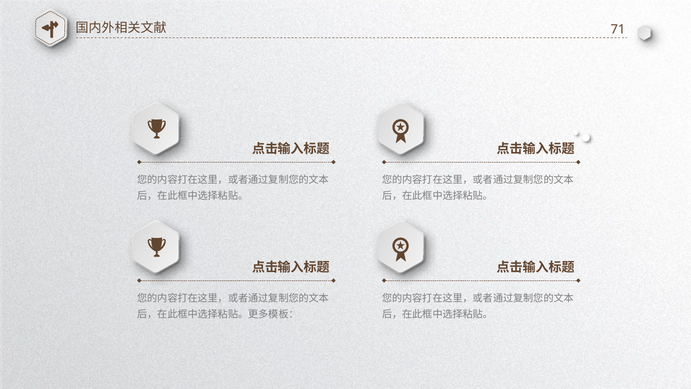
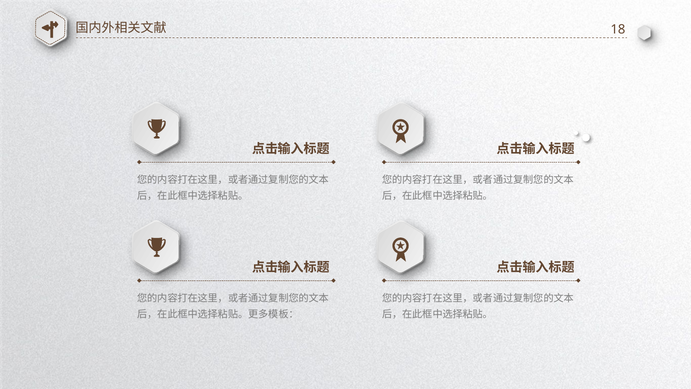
71: 71 -> 18 (618, 29)
